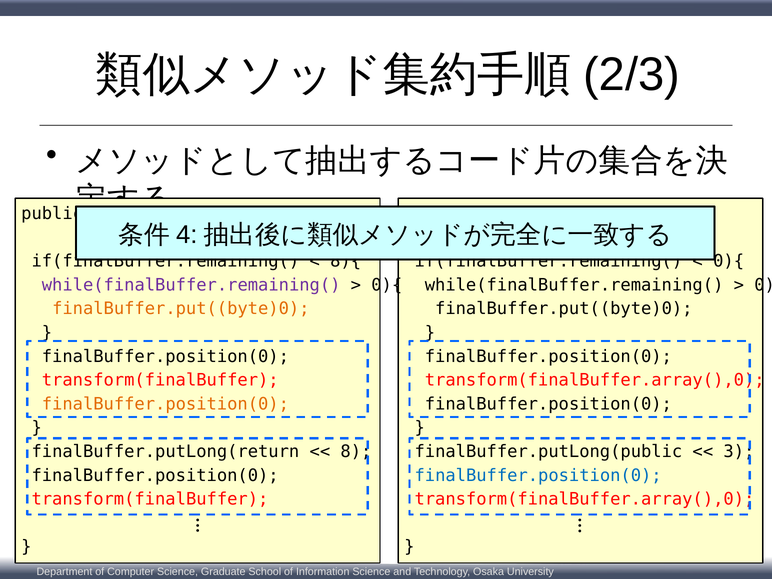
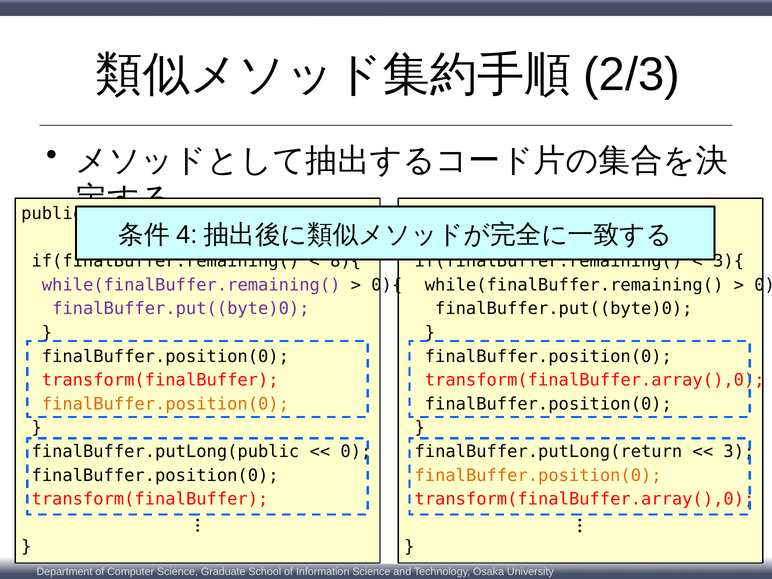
0){: 0){ -> 3){ (729, 261)
finalBuffer.put((byte)0 colour: orange -> purple (181, 309)
finalBuffer.putLong(return: finalBuffer.putLong(return -> finalBuffer.putLong(public (165, 452)
8: 8 -> 0 (356, 452)
finalBuffer.putLong(public: finalBuffer.putLong(public -> finalBuffer.putLong(return (548, 452)
finalBuffer.position(0 colour: blue -> orange (538, 475)
